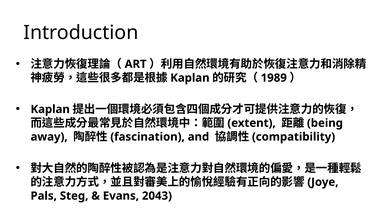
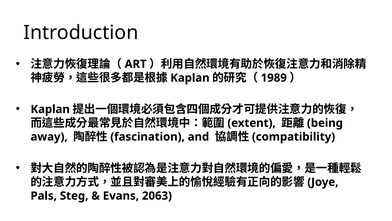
2043: 2043 -> 2063 (157, 195)
